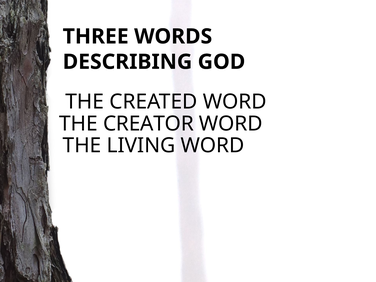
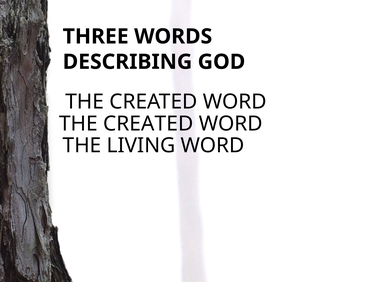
CREATOR: CREATOR -> CREATED (148, 124)
